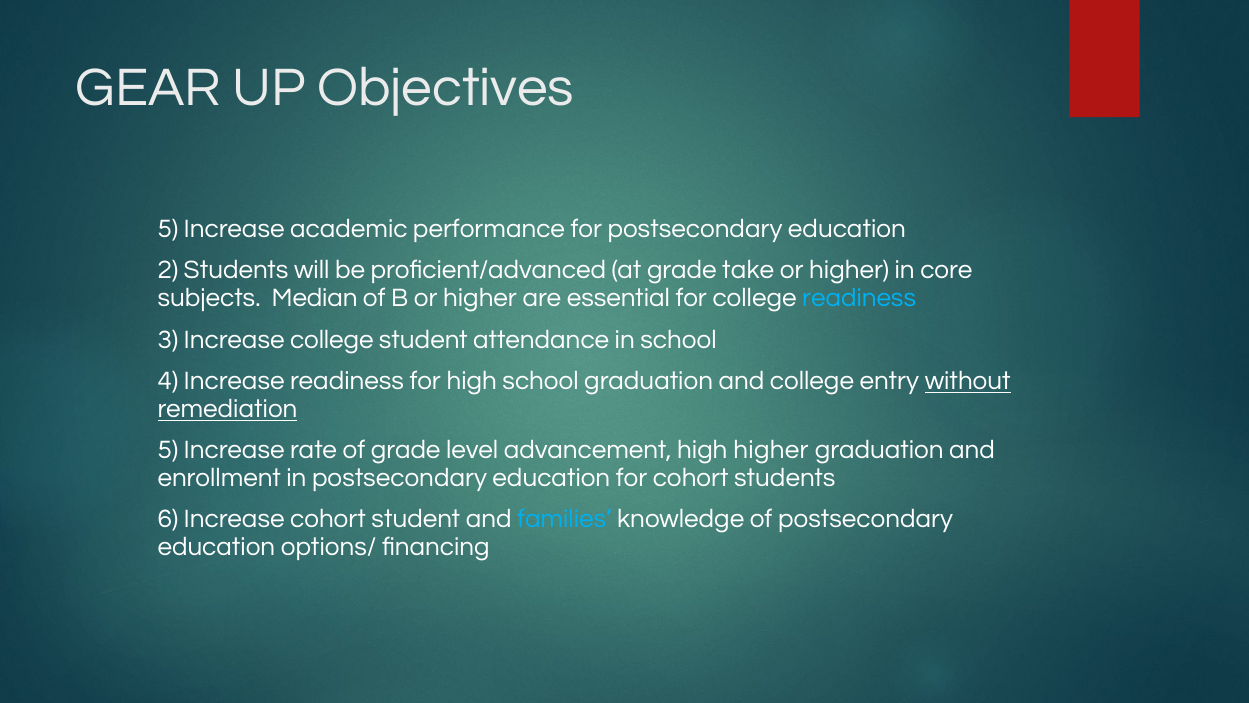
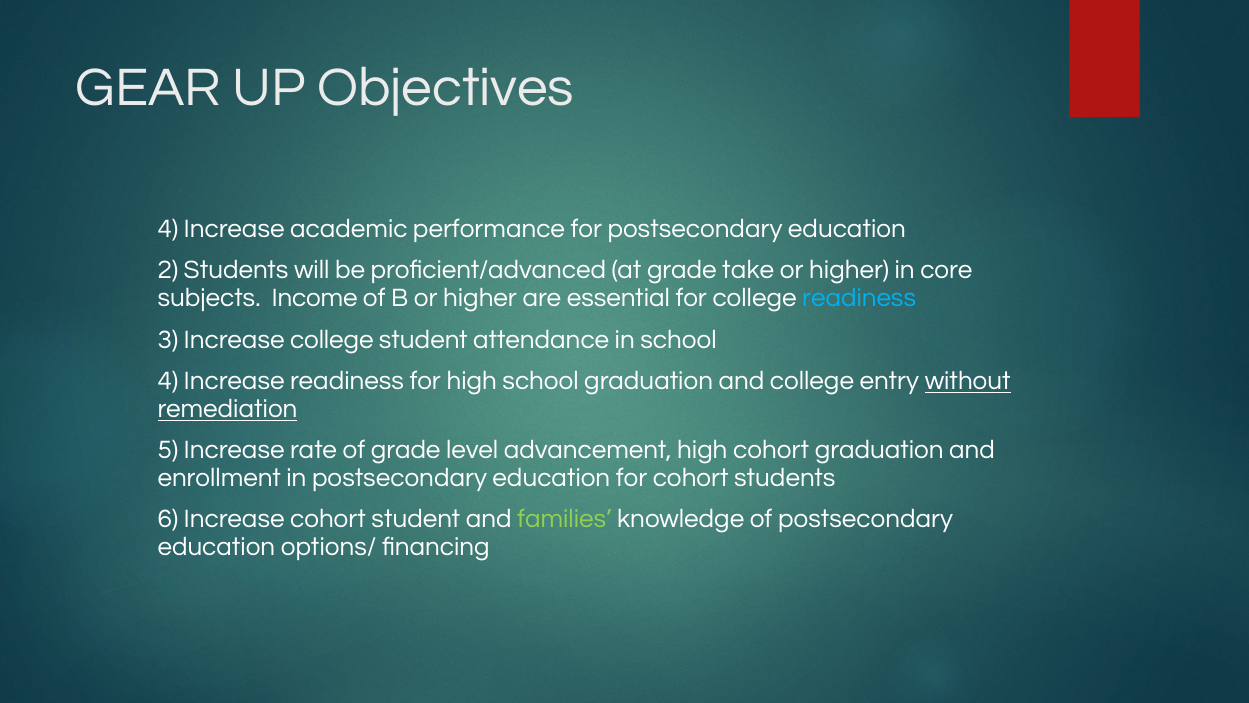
5: 5 -> 4 (168, 229)
Median: Median -> Income (315, 298)
high higher: higher -> cohort (771, 450)
families colour: light blue -> light green (564, 519)
